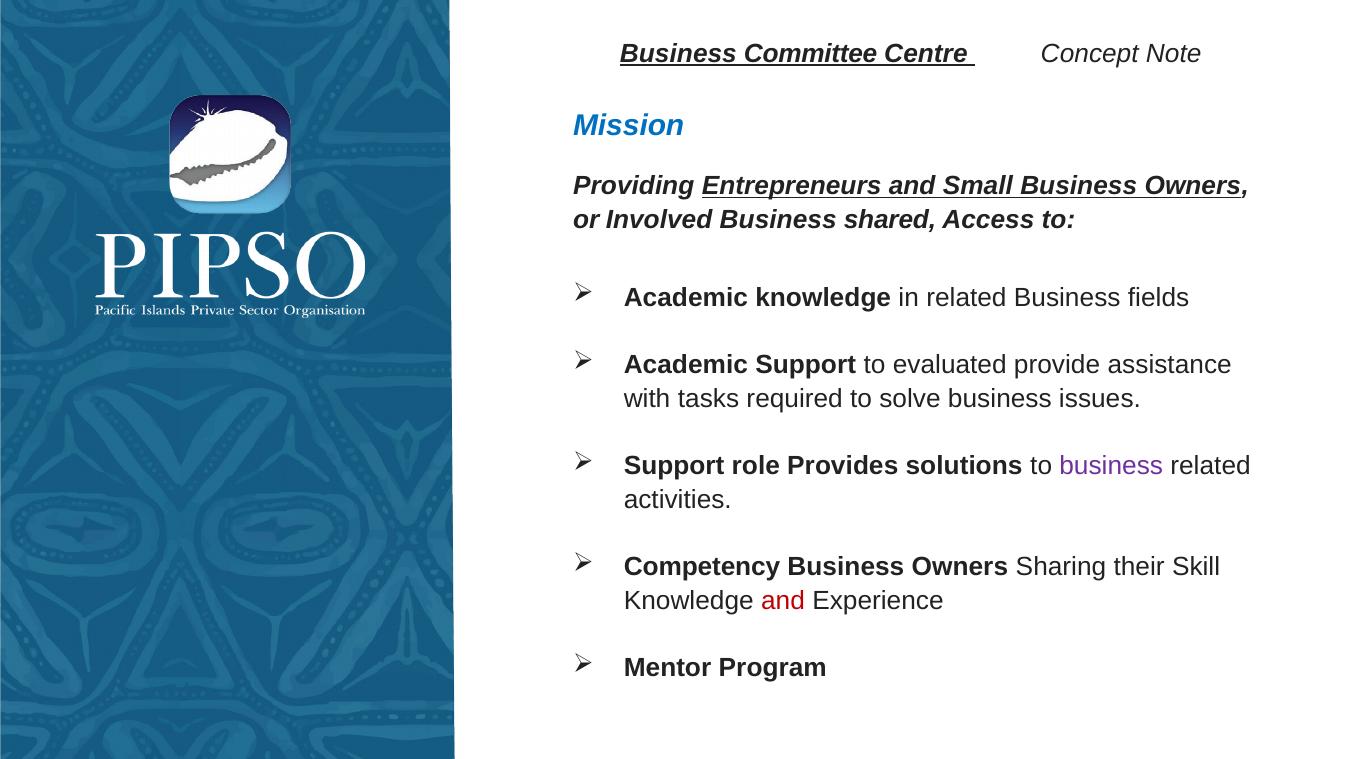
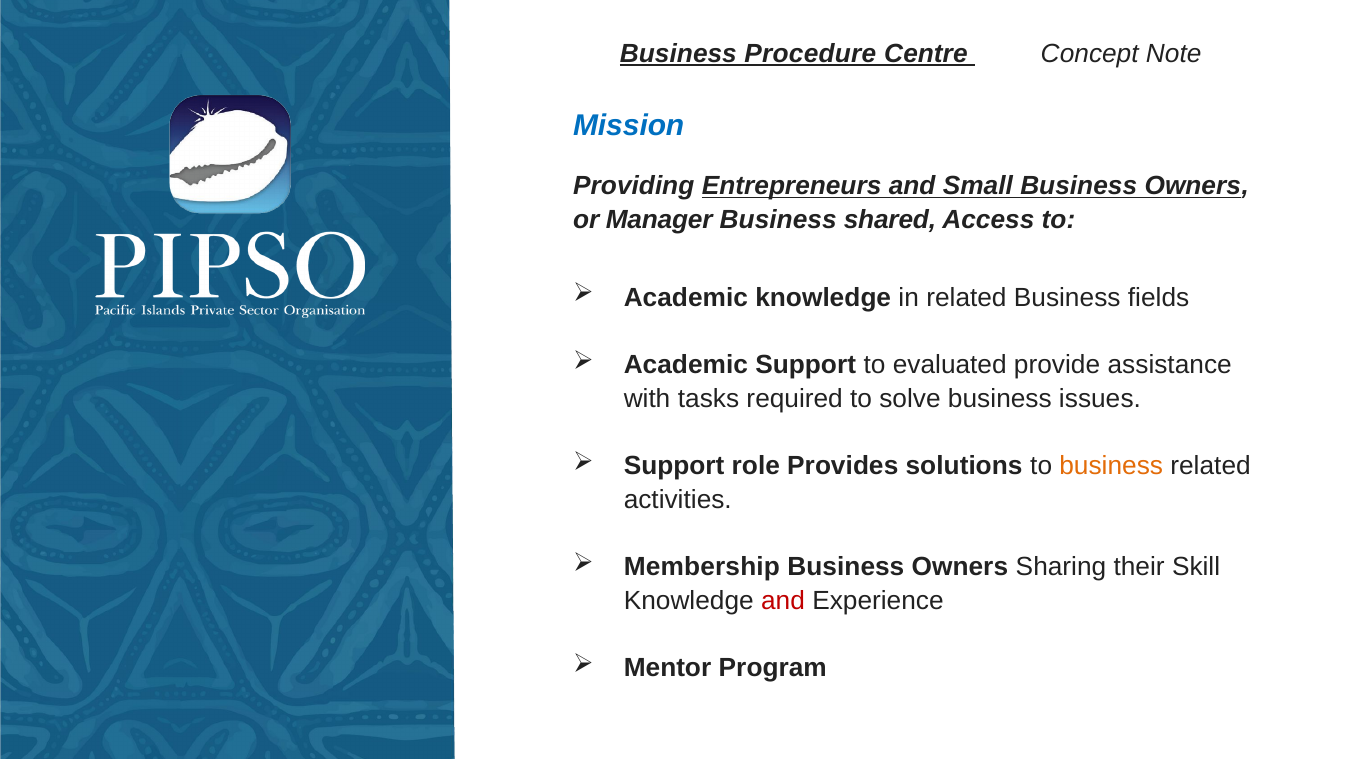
Committee: Committee -> Procedure (810, 53)
Involved: Involved -> Manager (659, 220)
business colour: purple -> orange (1111, 466)
Competency: Competency -> Membership (702, 567)
